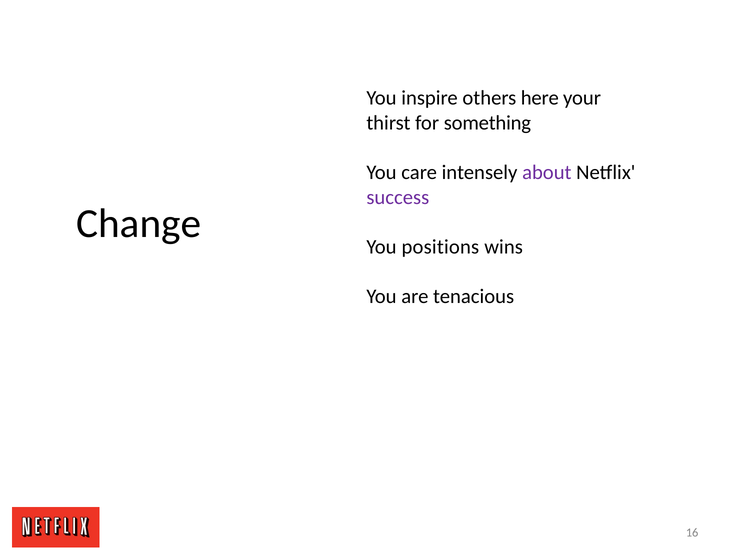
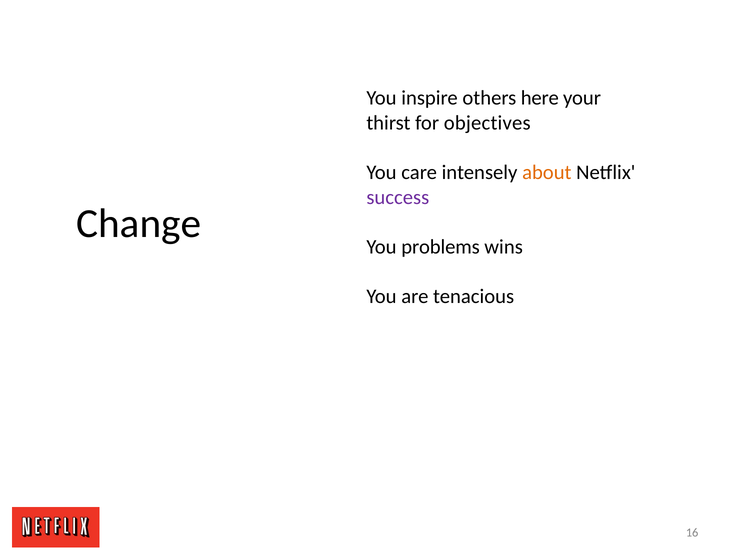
something: something -> objectives (487, 123)
about colour: purple -> orange (547, 172)
positions: positions -> problems (441, 247)
